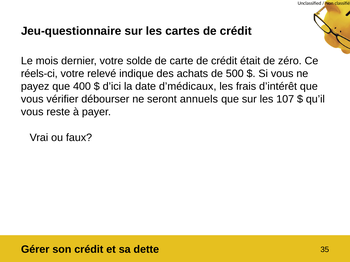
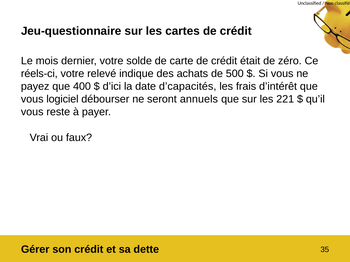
d’médicaux: d’médicaux -> d’capacités (188, 87)
vérifier: vérifier -> logiciel (62, 99)
107: 107 -> 221 (285, 99)
